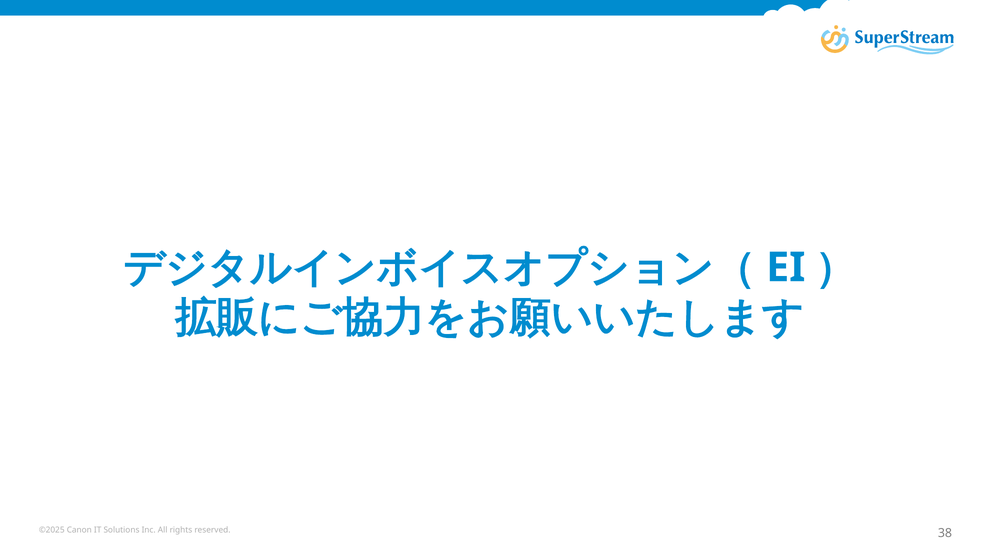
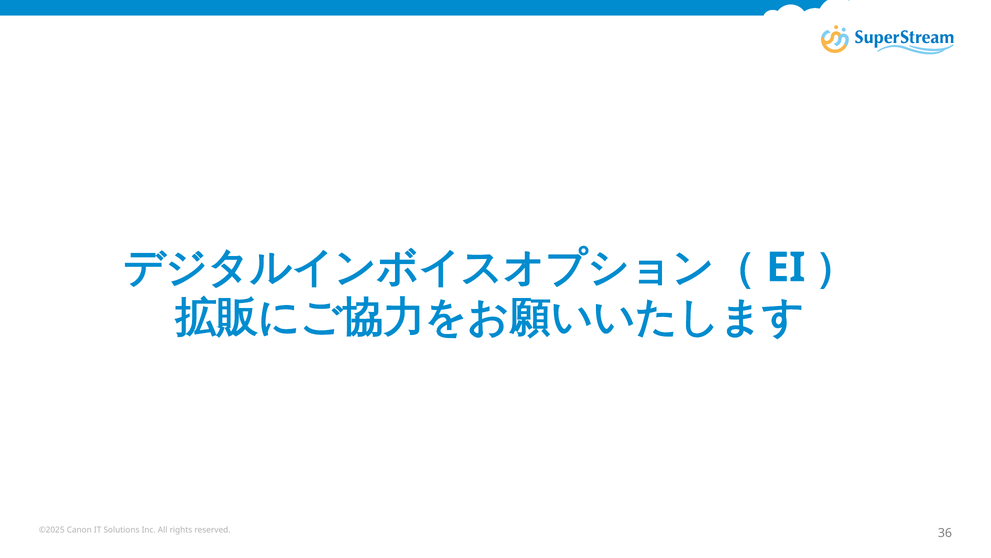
38: 38 -> 36 (945, 533)
